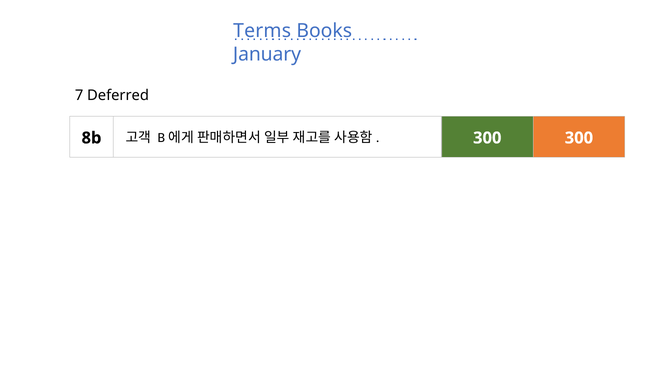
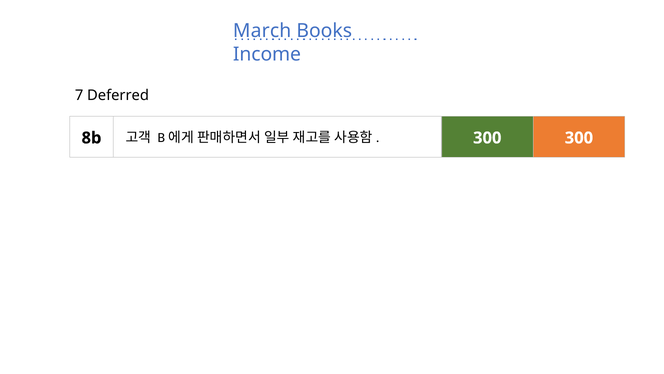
Terms: Terms -> March (262, 31)
January: January -> Income (267, 54)
